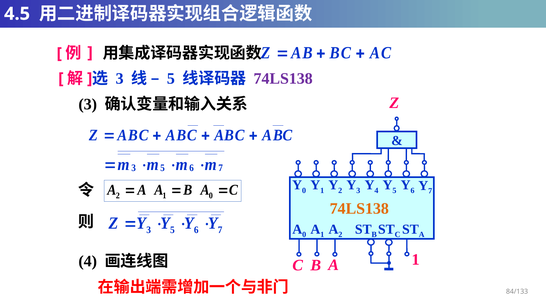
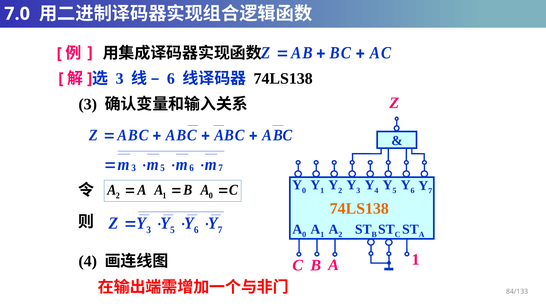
4.5: 4.5 -> 7.0 (17, 14)
5: 5 -> 6 (171, 78)
74LS138 colour: purple -> black (283, 78)
